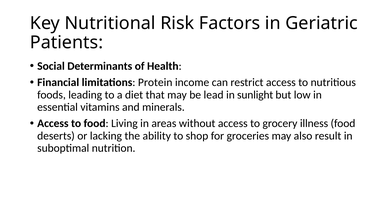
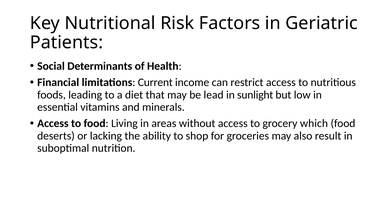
Protein: Protein -> Current (155, 83)
illness: illness -> which (314, 124)
